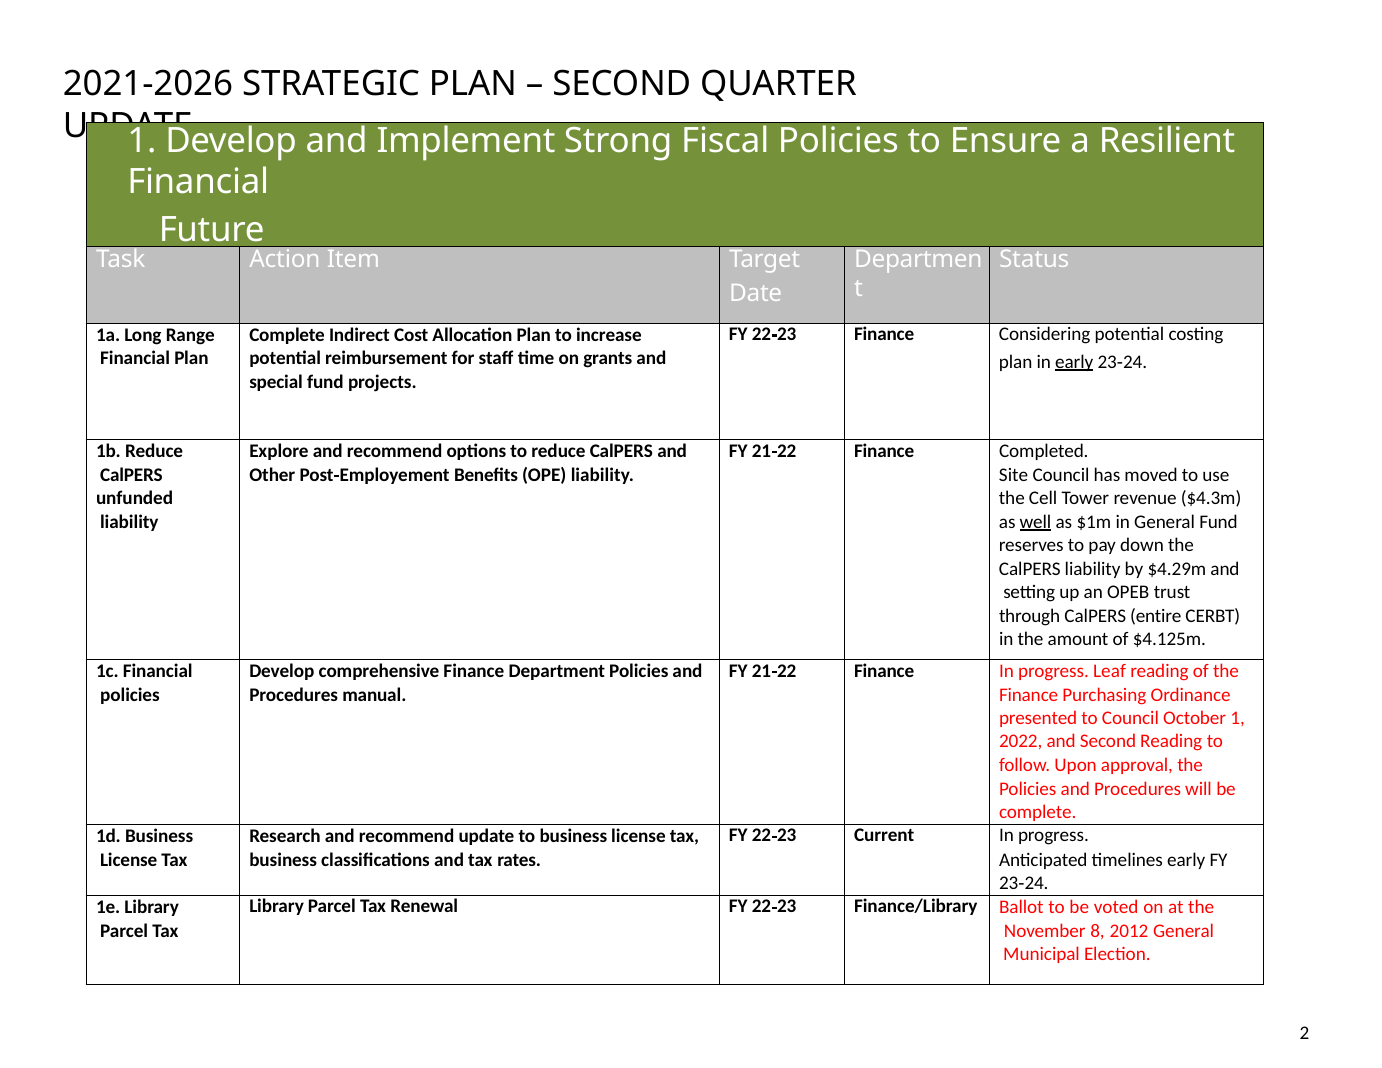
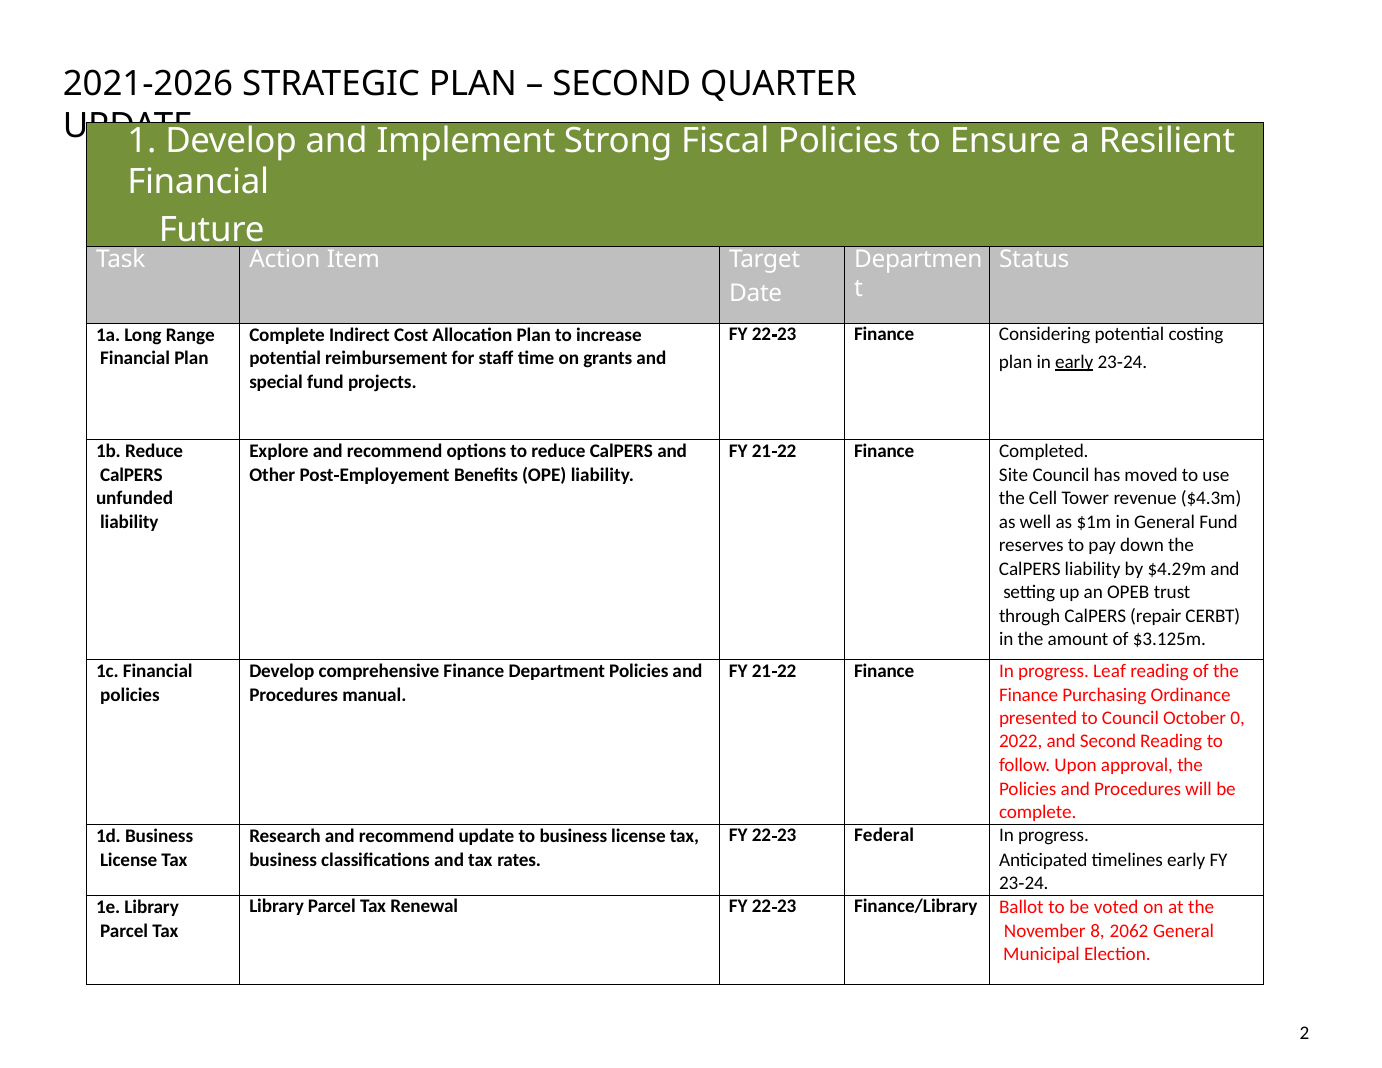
well underline: present -> none (1035, 522)
entire: entire -> repair (1156, 616)
$4.125m: $4.125m -> $3.125m (1169, 639)
October 1: 1 -> 0 (1238, 718)
Current: Current -> Federal (884, 835)
2012: 2012 -> 2062 (1129, 931)
